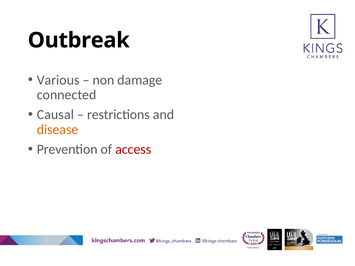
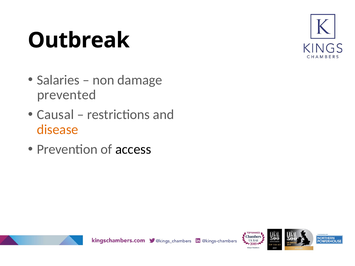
Various: Various -> Salaries (58, 80)
connected: connected -> prevented (67, 95)
access colour: red -> black (133, 150)
